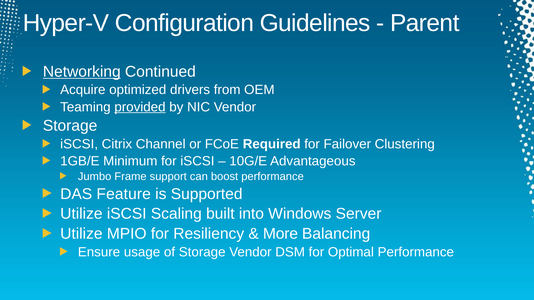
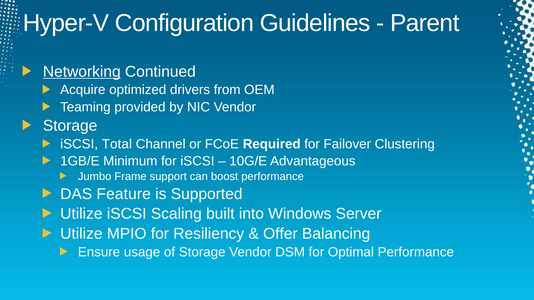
provided underline: present -> none (140, 107)
Citrix: Citrix -> Total (117, 144)
More: More -> Offer (280, 234)
